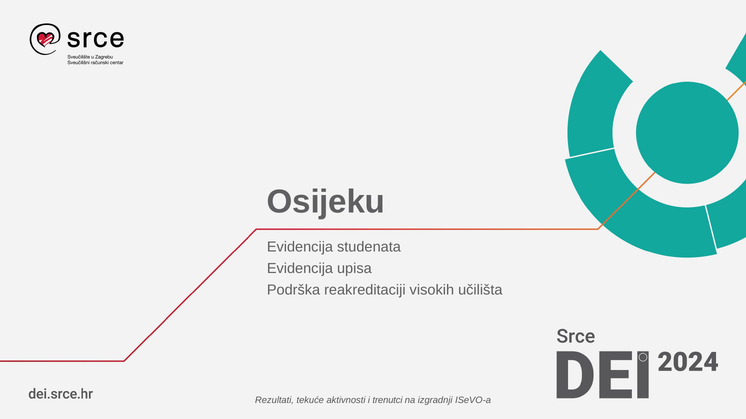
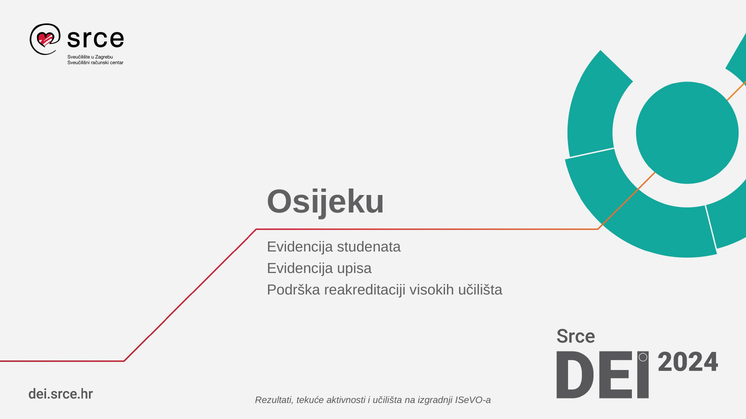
i trenutci: trenutci -> učilišta (387, 401)
